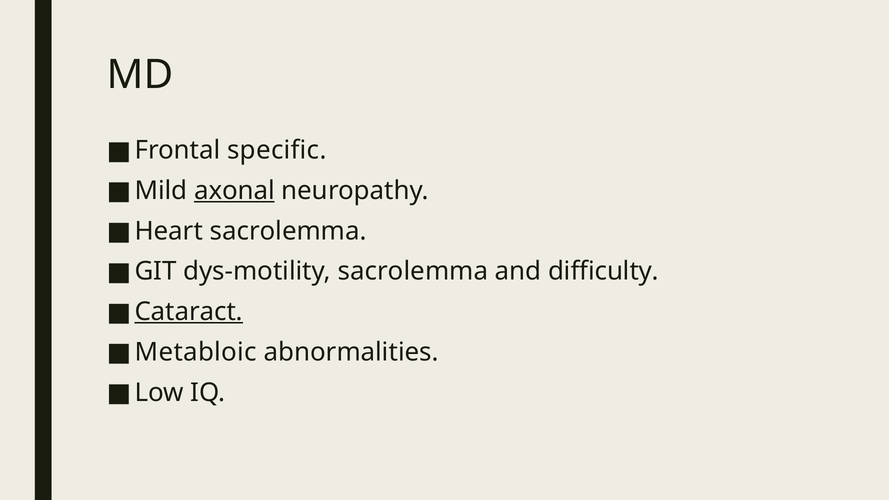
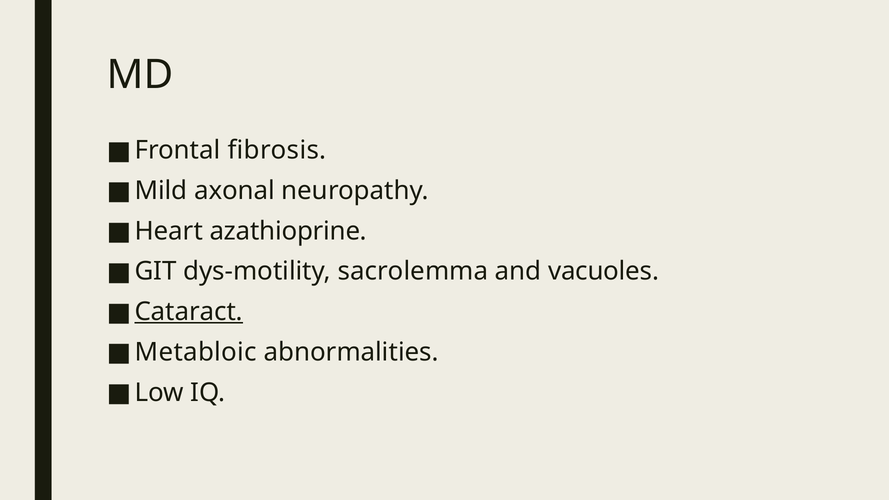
specific: specific -> fibrosis (277, 150)
axonal underline: present -> none (234, 191)
Heart sacrolemma: sacrolemma -> azathioprine (288, 231)
difficulty: difficulty -> vacuoles (604, 271)
